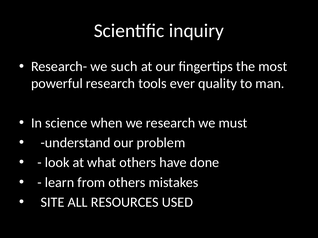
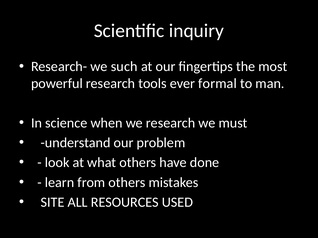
quality: quality -> formal (218, 84)
